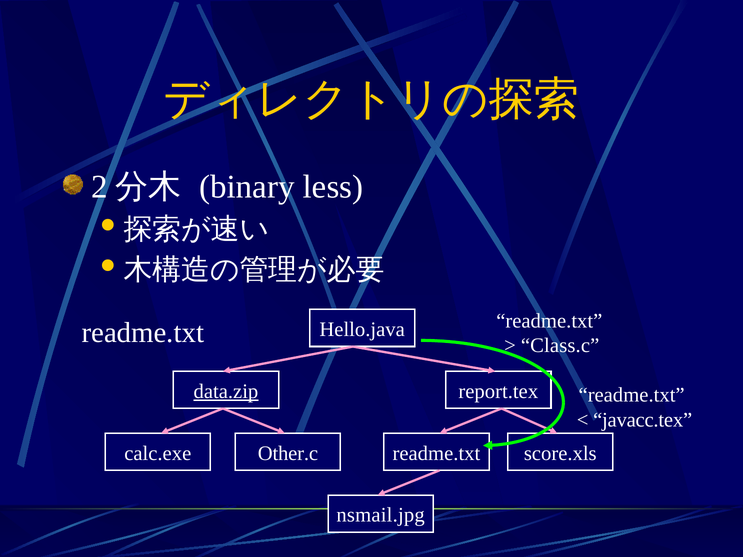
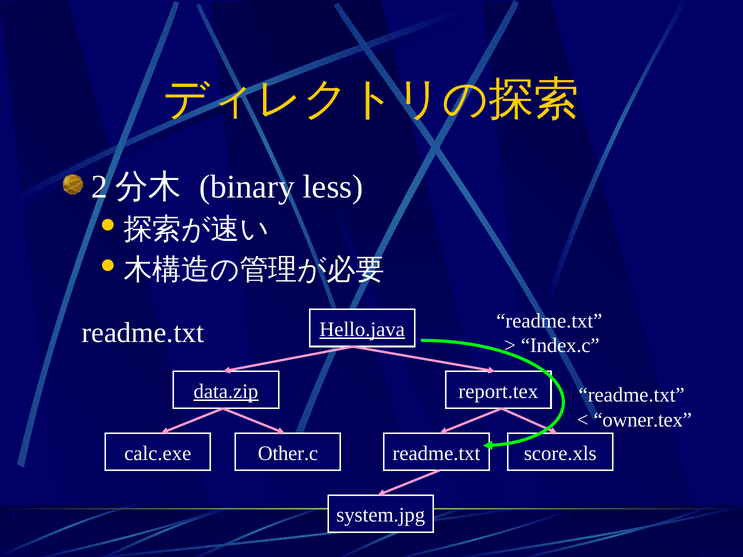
Hello.java underline: none -> present (362, 330)
Class.c: Class.c -> Index.c (560, 346)
javacc.tex: javacc.tex -> owner.tex (643, 420)
nsmail.jpg: nsmail.jpg -> system.jpg (381, 515)
